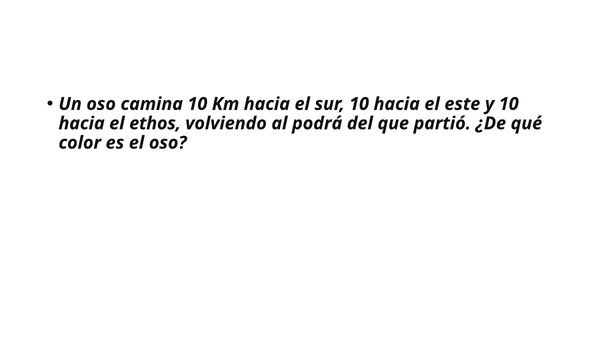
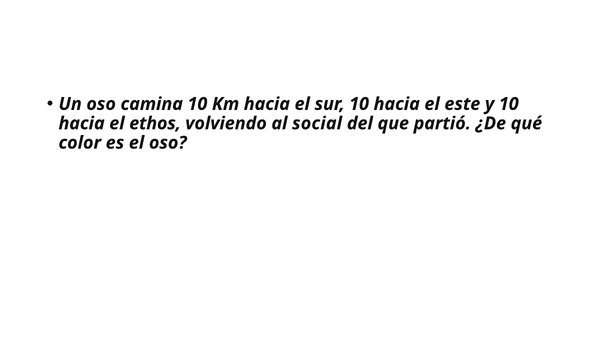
podrá: podrá -> social (317, 124)
